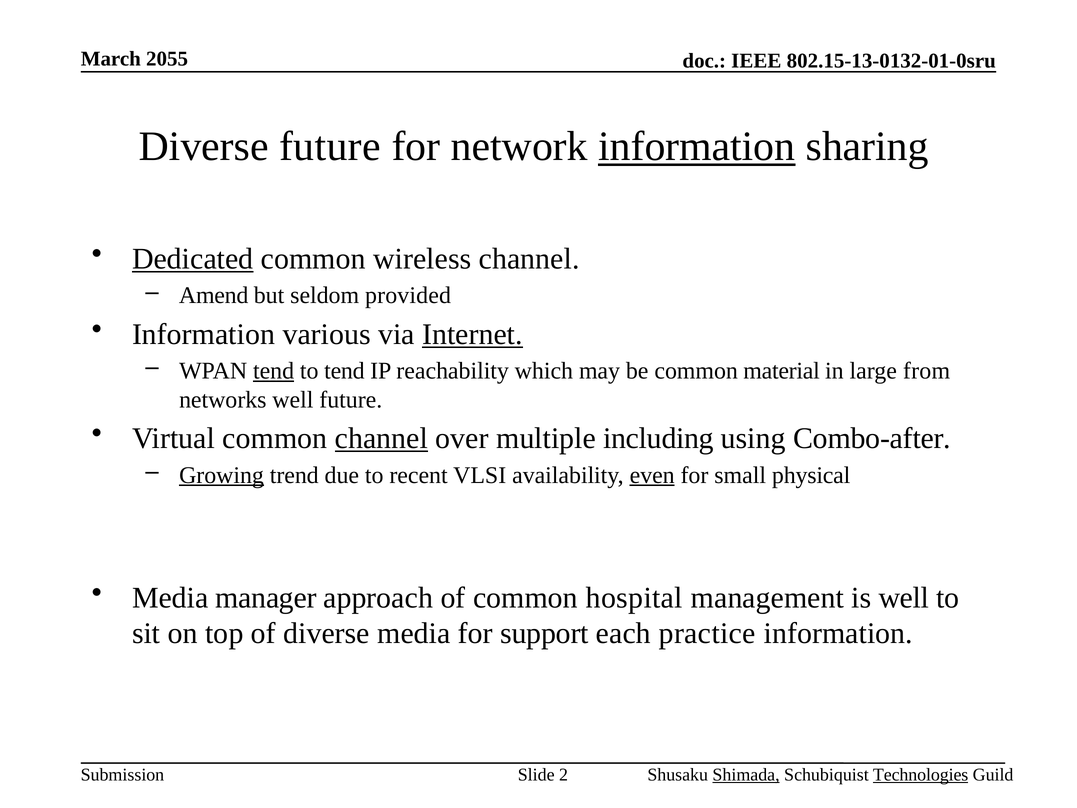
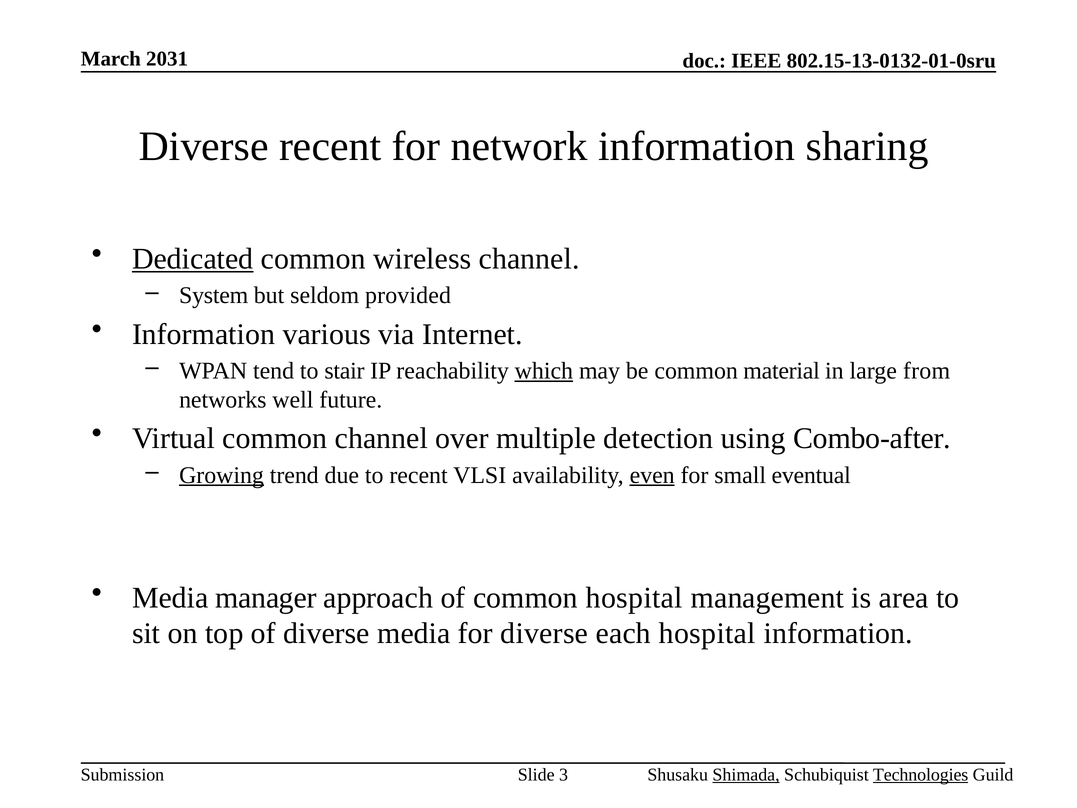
2055: 2055 -> 2031 (167, 59)
Diverse future: future -> recent (330, 146)
information underline: present -> none (697, 146)
Amend: Amend -> System (214, 295)
Internet underline: present -> none (473, 334)
tend underline: present -> none (274, 371)
to tend: tend -> stair (344, 371)
which underline: none -> present (544, 371)
channel underline: present -> none (381, 438)
including: including -> detection (658, 438)
physical: physical -> eventual (811, 475)
is well: well -> area (904, 597)
for support: support -> diverse (544, 633)
each practice: practice -> hospital (707, 633)
2: 2 -> 3 (564, 775)
